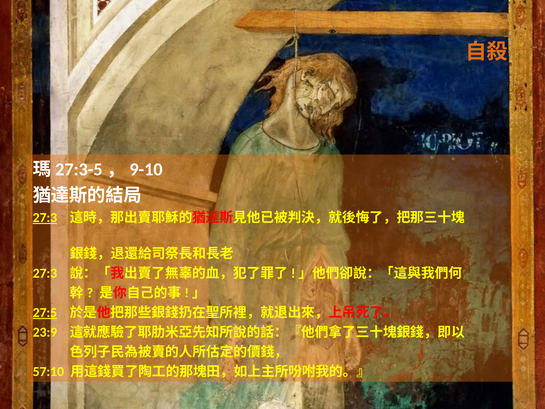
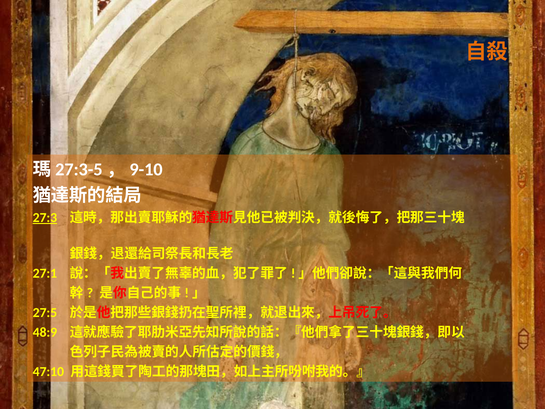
27:3: 27:3 -> 27:1 (45, 273)
27:5 underline: present -> none (45, 313)
23:9: 23:9 -> 48:9 (45, 332)
57:10: 57:10 -> 47:10 (48, 372)
